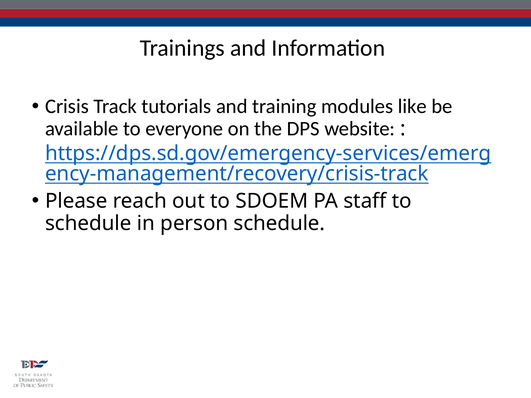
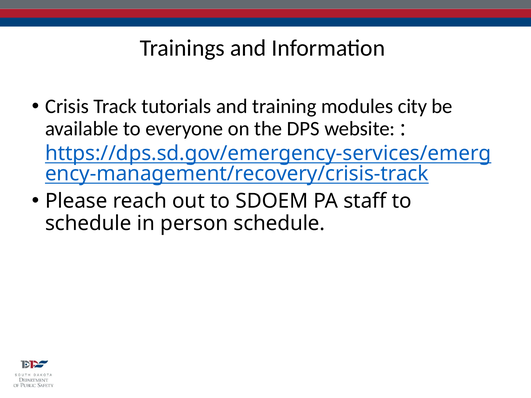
like: like -> city (412, 107)
